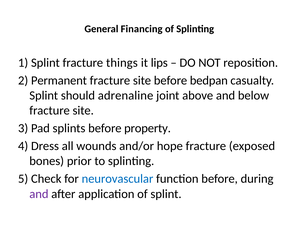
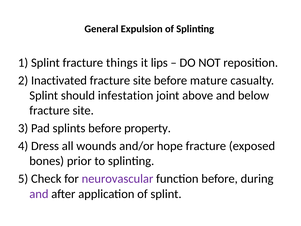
Financing: Financing -> Expulsion (142, 29)
Permanent: Permanent -> Inactivated (59, 80)
bedpan: bedpan -> mature (209, 80)
adrenaline: adrenaline -> infestation (126, 95)
neurovascular colour: blue -> purple (117, 179)
